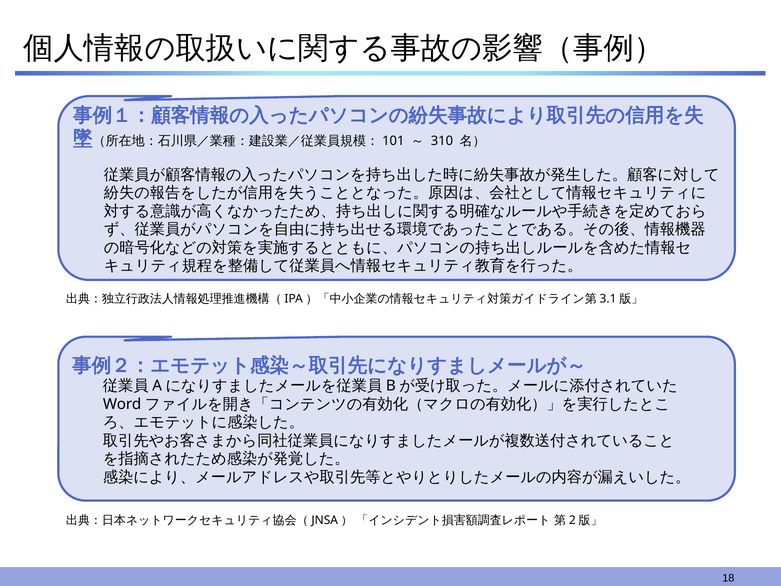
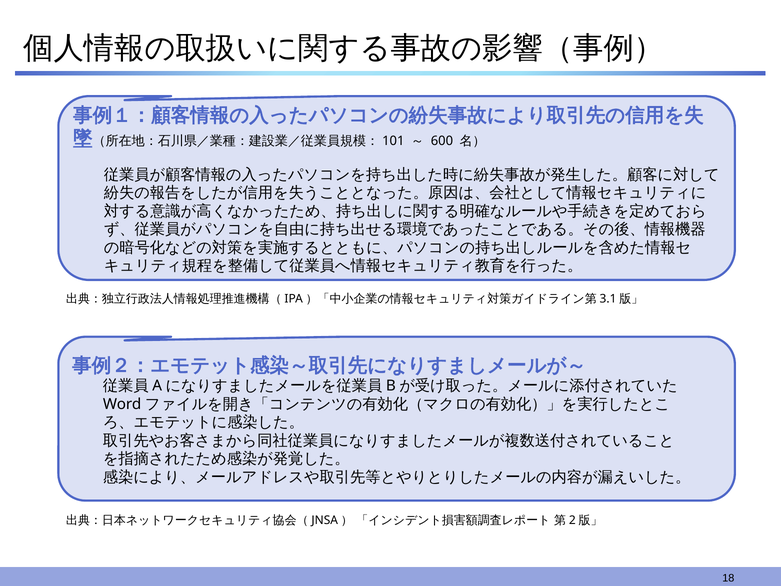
310: 310 -> 600 (442, 141)
